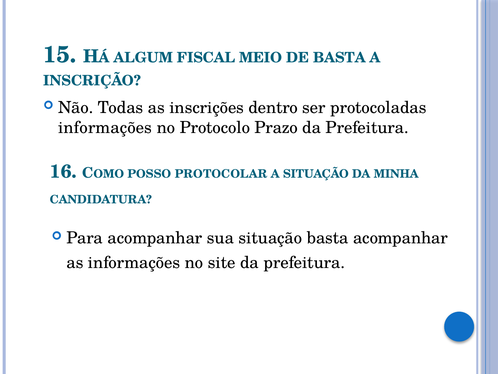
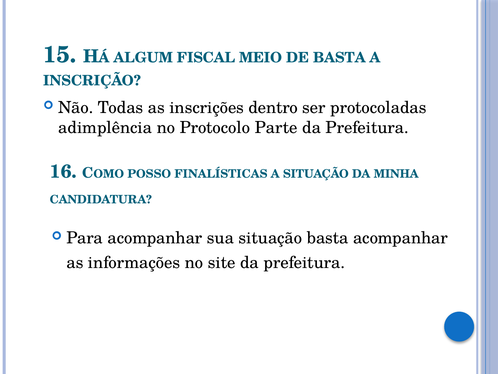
informações: informações -> adimplência (105, 127)
Prazo: Prazo -> Parte (276, 127)
PROTOCOLAR: PROTOCOLAR -> FINALÍSTICAS (221, 174)
